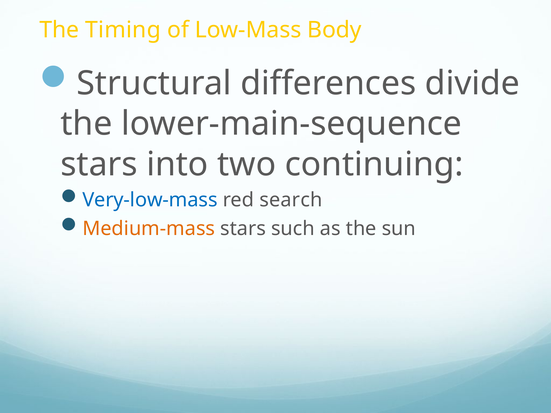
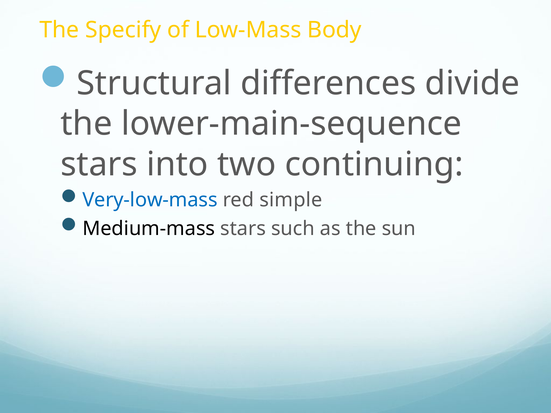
Timing: Timing -> Specify (123, 30)
search: search -> simple (291, 200)
Medium-mass colour: orange -> black (149, 229)
